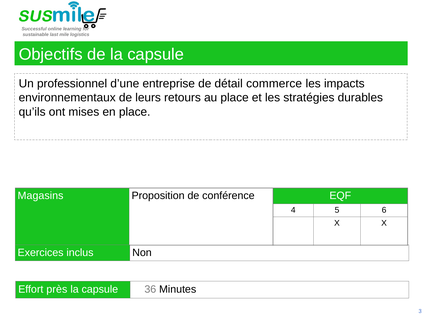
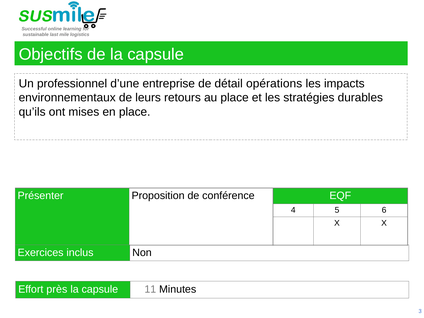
commerce: commerce -> opérations (274, 84)
Magasins: Magasins -> Présenter (41, 196)
36: 36 -> 11 (150, 289)
